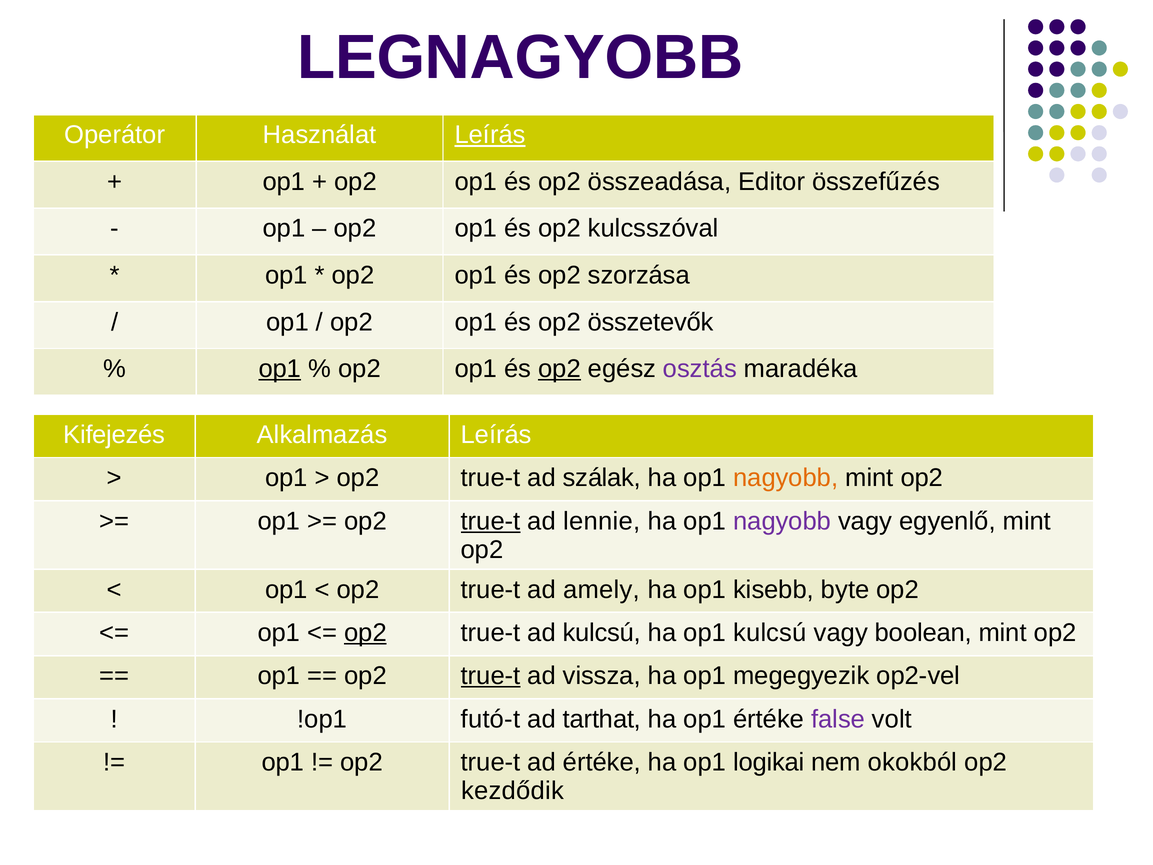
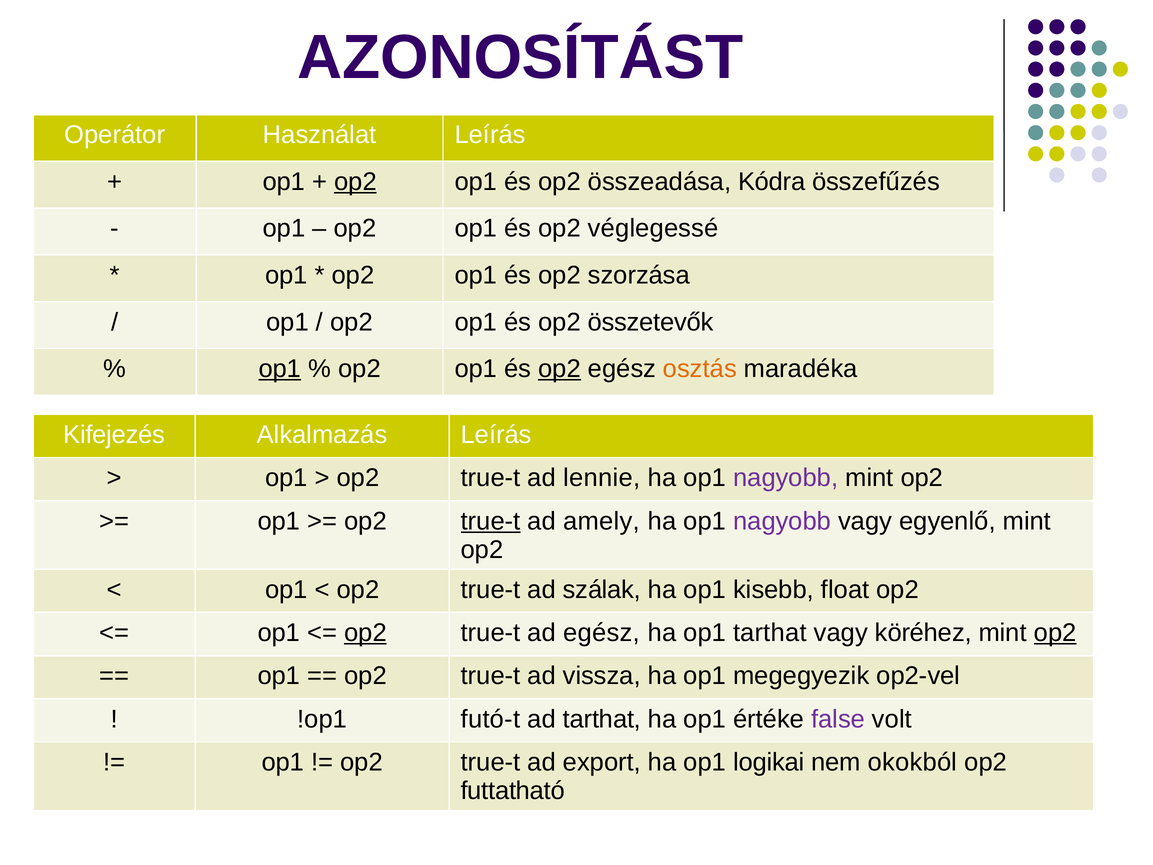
LEGNAGYOBB: LEGNAGYOBB -> AZONOSÍTÁST (520, 58)
Leírás underline: present -> none (490, 135)
op2 underline: none -> present (355, 182)
Editor: Editor -> Kódra (772, 182)
kulcsszóval: kulcsszóval -> véglegessé (653, 228)
osztás colour: purple -> orange (700, 369)
szálak: szálak -> lennie (602, 478)
nagyobb colour: orange -> purple (786, 478)
lennie: lennie -> amely (602, 521)
amely: amely -> szálak (602, 589)
byte: byte -> float (845, 589)
ad kulcsú: kulcsú -> egész (602, 633)
op1 kulcsú: kulcsú -> tarthat (770, 633)
boolean: boolean -> köréhez (923, 633)
op2 underline: none -> present (1055, 633)
true-t underline: present -> none (491, 676)
ad értéke: értéke -> export (602, 762)
kezdődik: kezdődik -> futtatható (513, 791)
